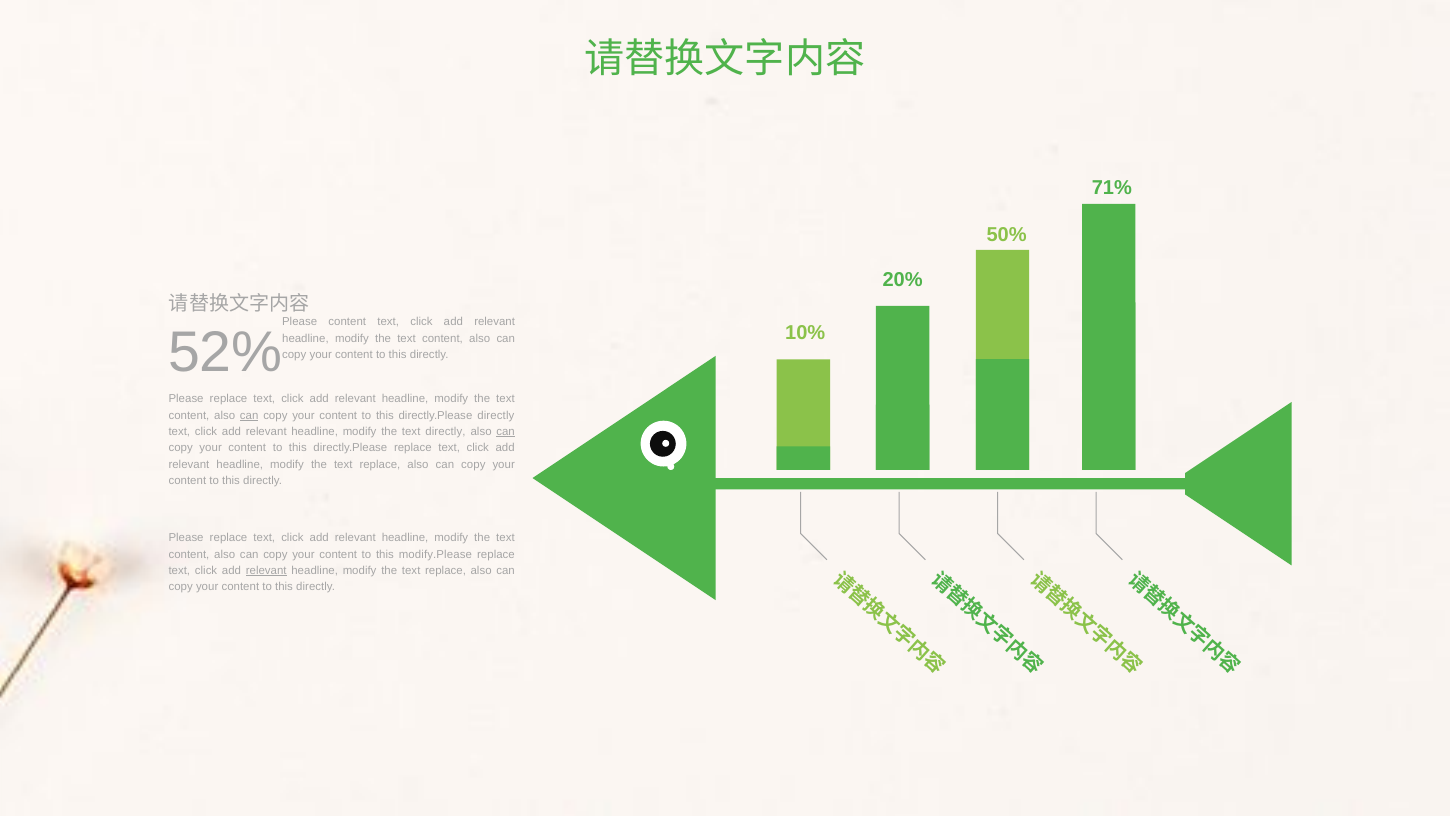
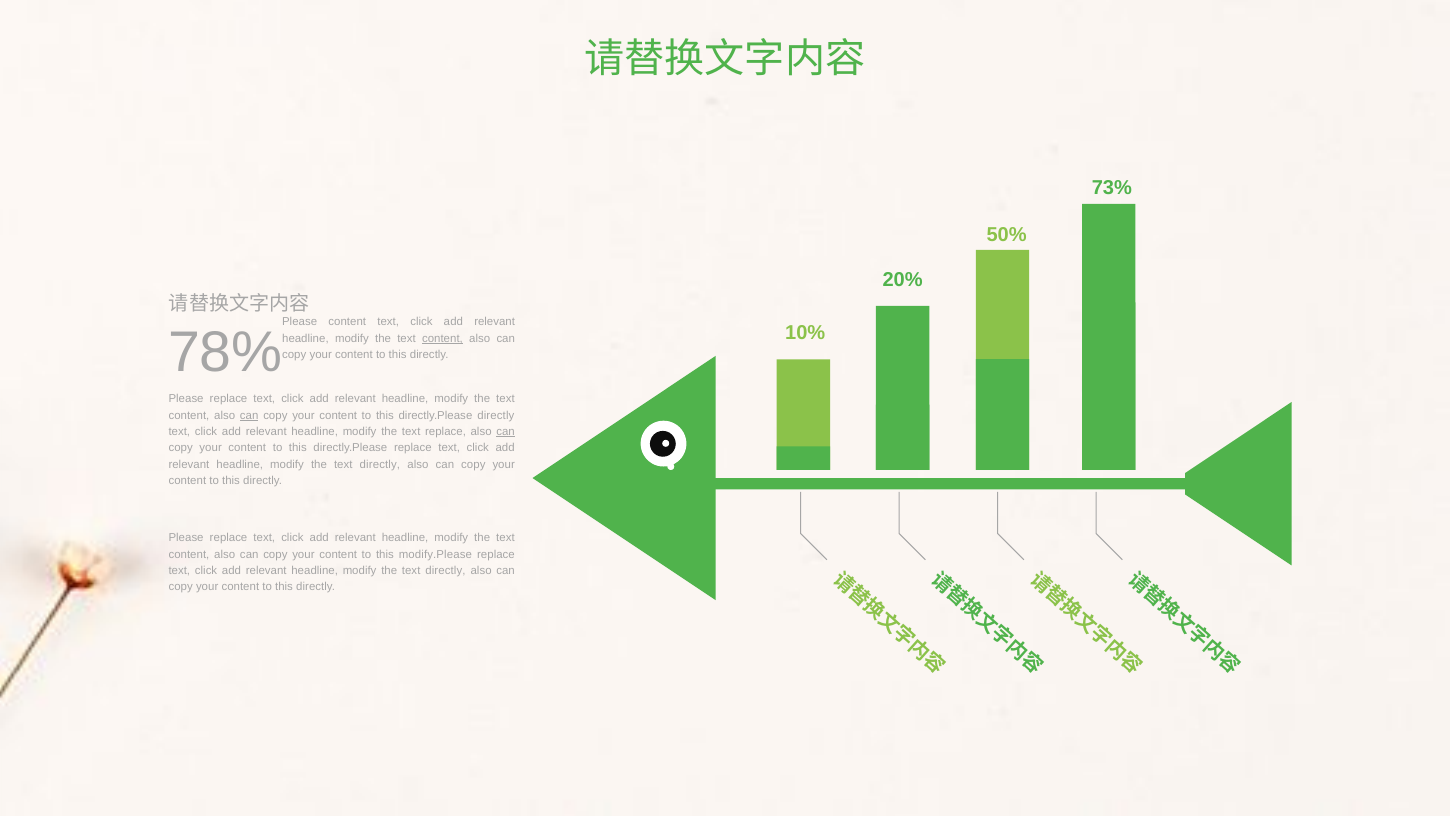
71%: 71% -> 73% (1112, 188)
52%: 52% -> 78% (225, 352)
content underline: none -> present (442, 338)
text directly: directly -> replace (446, 432)
replace: replace -> directly (380, 464)
relevant underline: present -> none (266, 570)
replace: replace -> directly (445, 570)
